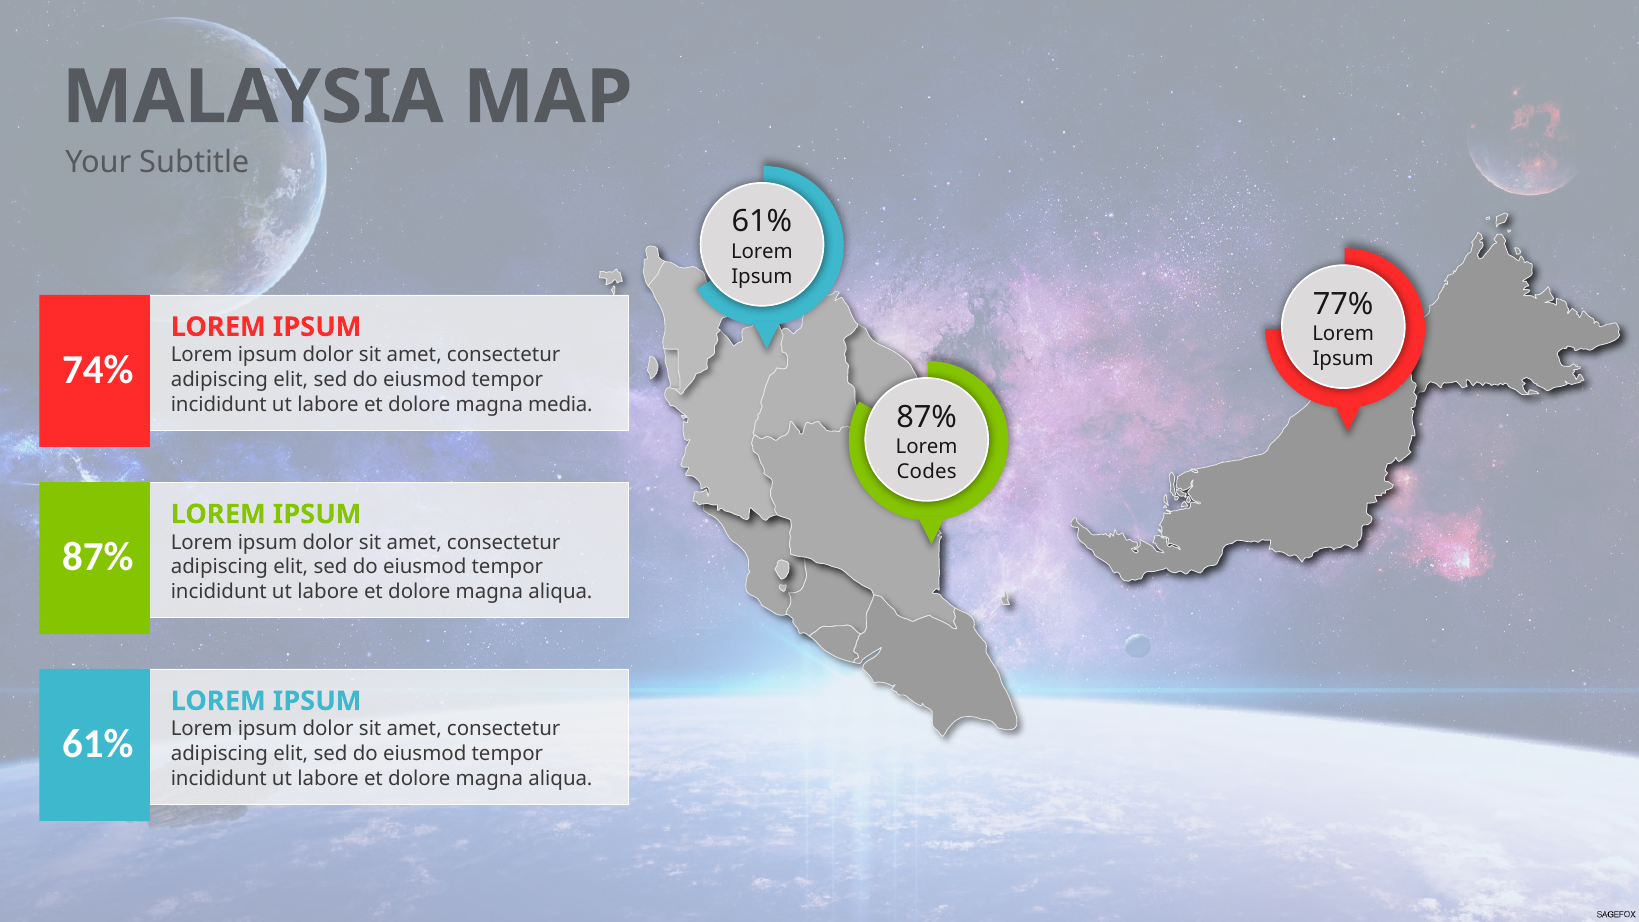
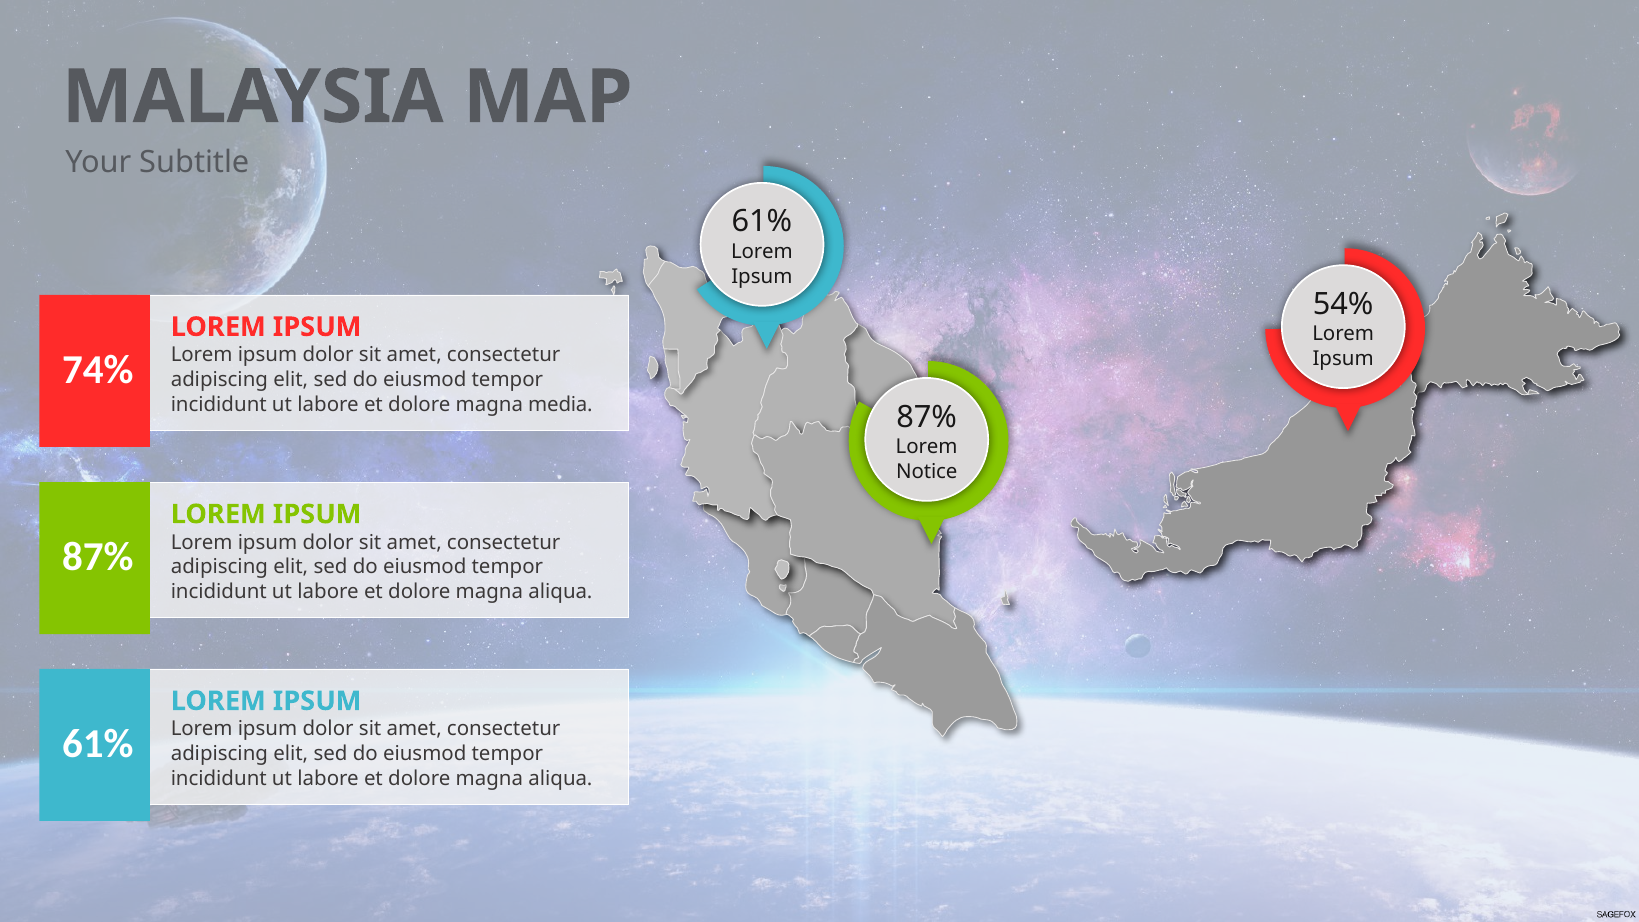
77%: 77% -> 54% (1343, 304)
Codes: Codes -> Notice (927, 471)
